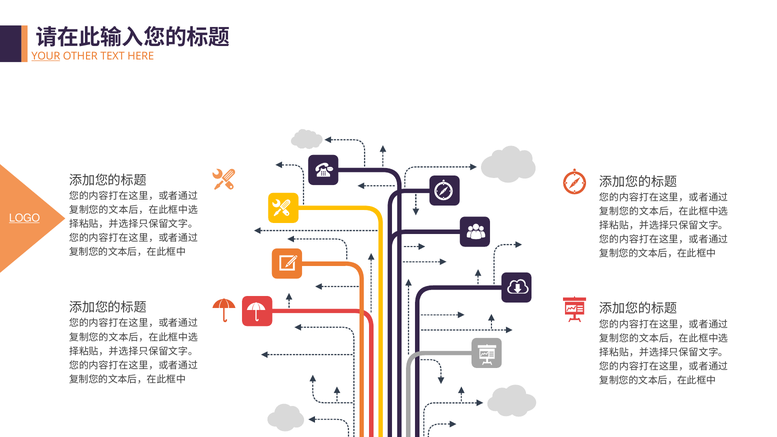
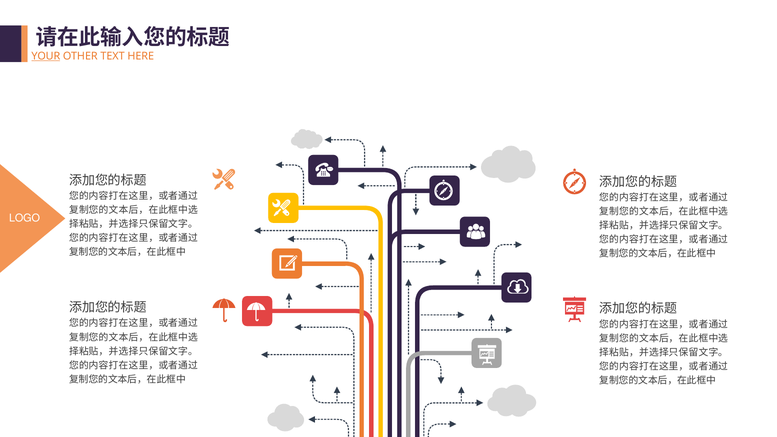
LOGO underline: present -> none (24, 218)
